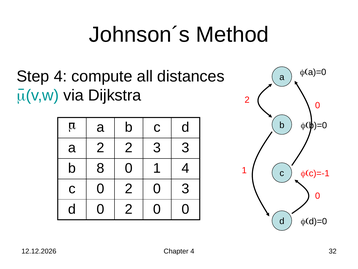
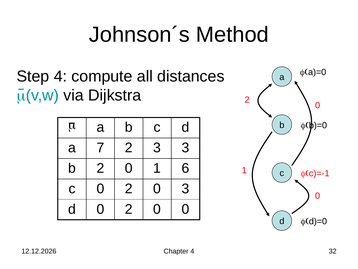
a 2: 2 -> 7 (100, 148)
b 8: 8 -> 2 (100, 168)
1 4: 4 -> 6 (185, 168)
